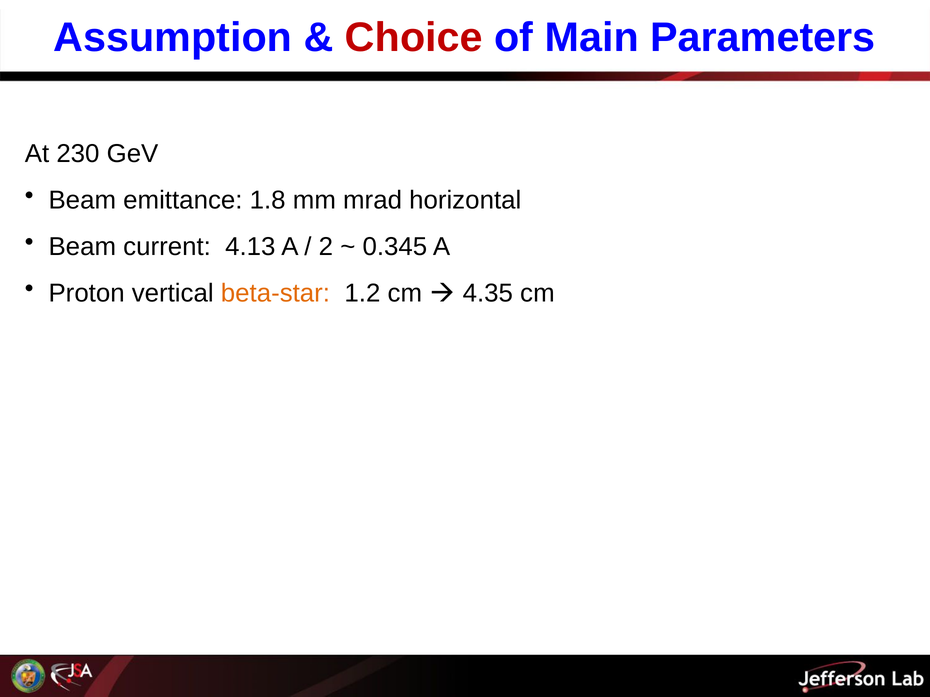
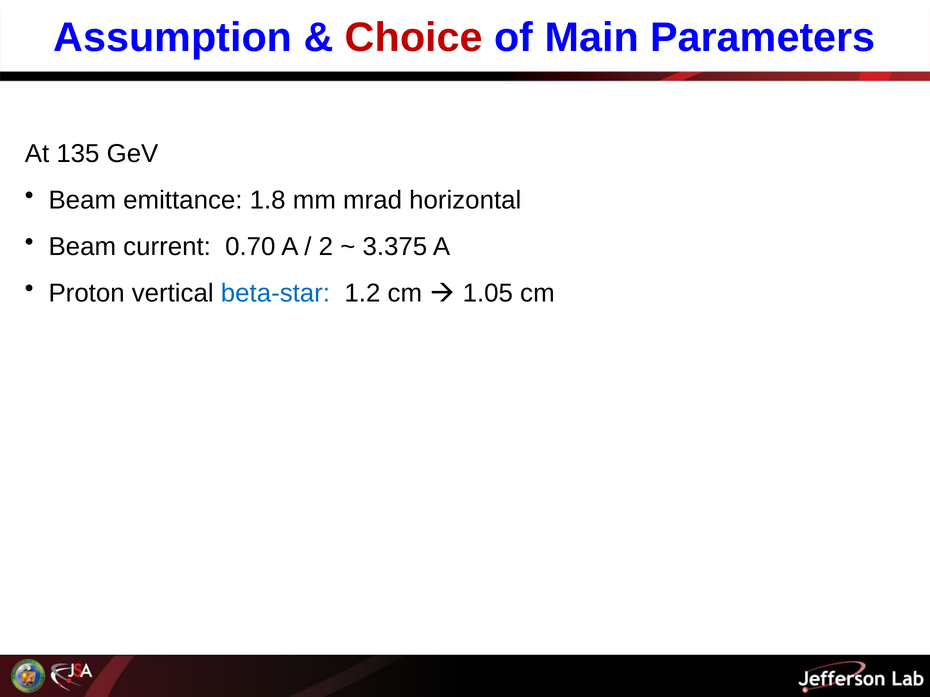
230: 230 -> 135 (78, 154)
4.13: 4.13 -> 0.70 (250, 247)
0.345: 0.345 -> 3.375 (395, 247)
beta-star colour: orange -> blue (275, 293)
4.35: 4.35 -> 1.05 (488, 293)
